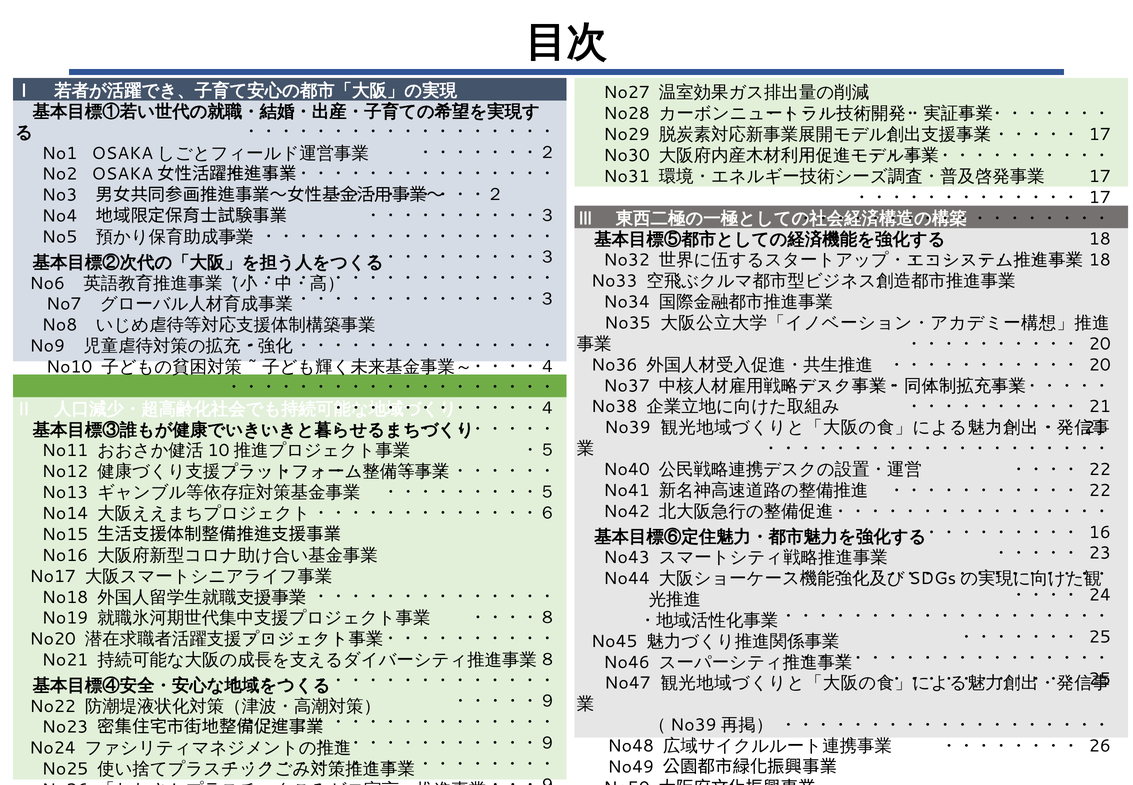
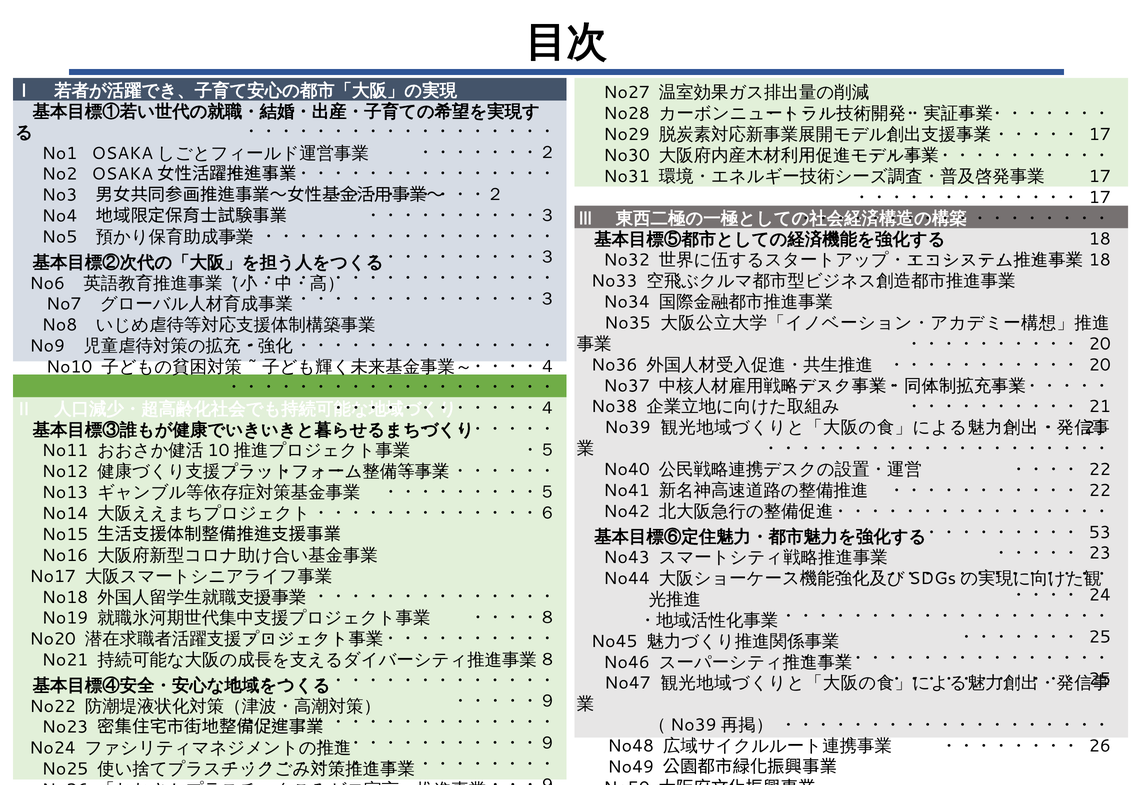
16: 16 -> 53 (1100, 532)
